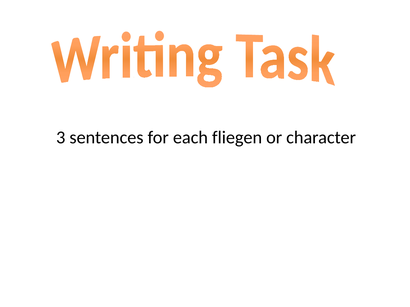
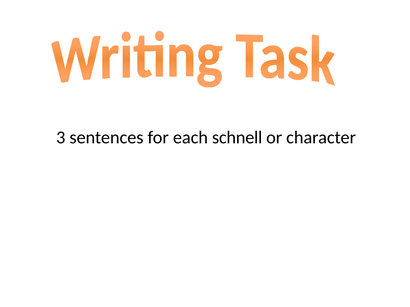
fliegen: fliegen -> schnell (237, 138)
